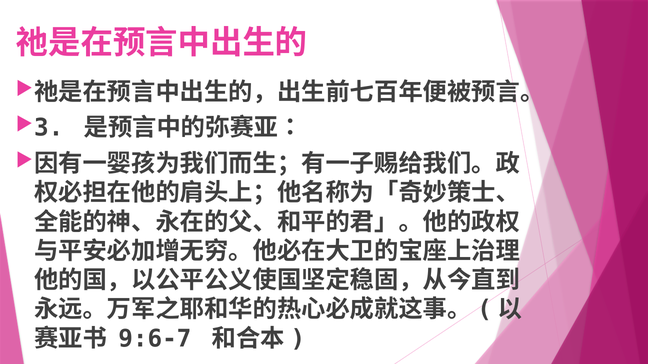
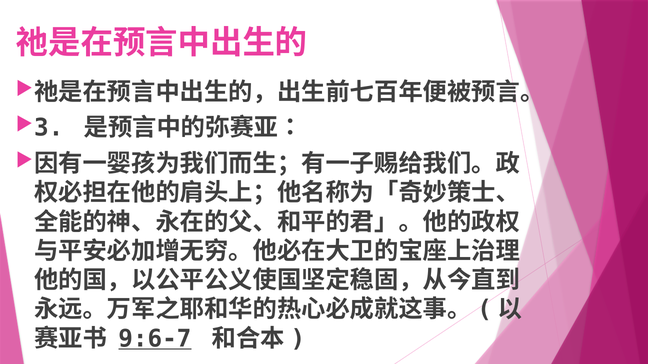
9:6-7 underline: none -> present (155, 339)
